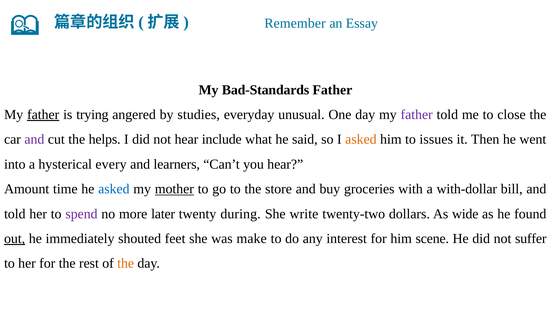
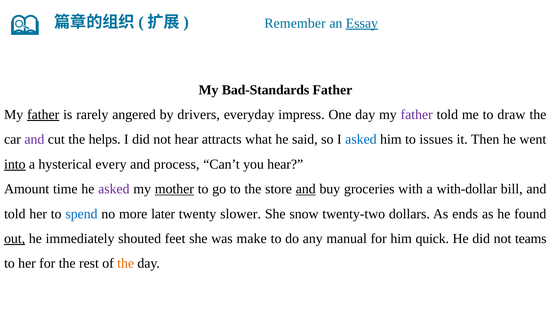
Essay underline: none -> present (362, 23)
trying: trying -> rarely (92, 115)
studies: studies -> drivers (199, 115)
unusual: unusual -> impress (301, 115)
close: close -> draw (511, 115)
include: include -> attracts (222, 139)
asked colour: orange -> blue (361, 139)
into underline: none -> present (15, 164)
learners: learners -> process (177, 164)
asked colour: blue -> purple (114, 189)
and underline: none -> present (306, 189)
spend colour: purple -> blue (81, 214)
during: during -> slower (241, 214)
write: write -> snow (304, 214)
wide: wide -> ends (465, 214)
interest: interest -> manual (347, 239)
scene: scene -> quick (432, 239)
suffer: suffer -> teams (531, 239)
